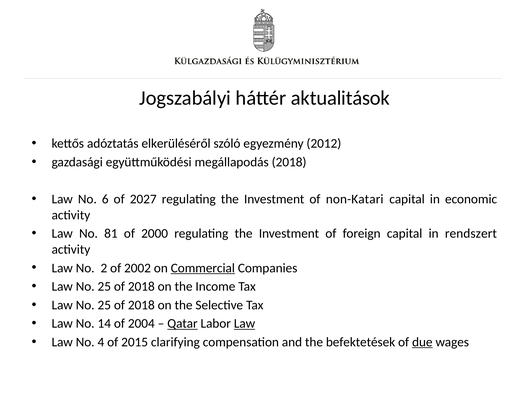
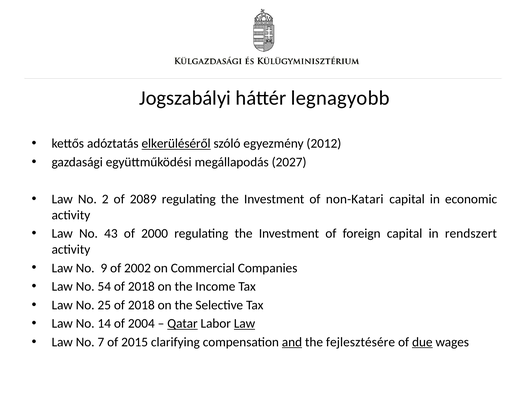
aktualitások: aktualitások -> legnagyobb (340, 98)
elkerüléséről underline: none -> present (176, 143)
megállapodás 2018: 2018 -> 2027 (289, 162)
6: 6 -> 2 (105, 199)
2027: 2027 -> 2089 (143, 199)
81: 81 -> 43 (111, 233)
2: 2 -> 9 (104, 268)
Commercial underline: present -> none (203, 268)
25: 25 -> 54 (104, 286)
4: 4 -> 7 (101, 342)
and underline: none -> present (292, 342)
befektetések: befektetések -> fejlesztésére (360, 342)
